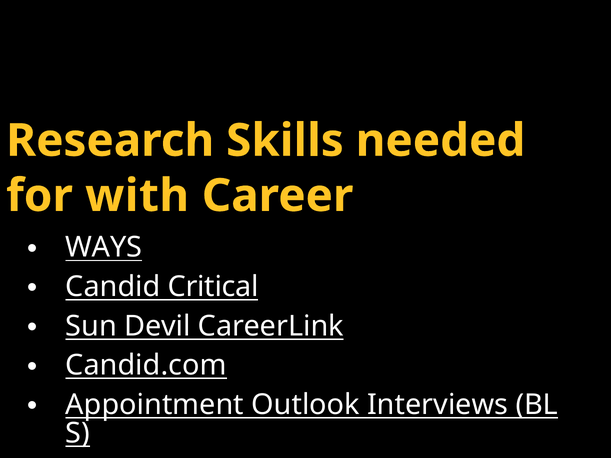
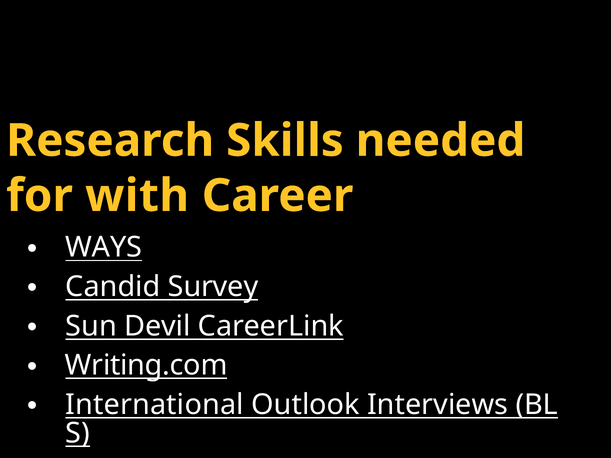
Critical: Critical -> Survey (213, 287)
Candid.com: Candid.com -> Writing.com (146, 365)
Appointment: Appointment -> International (155, 405)
